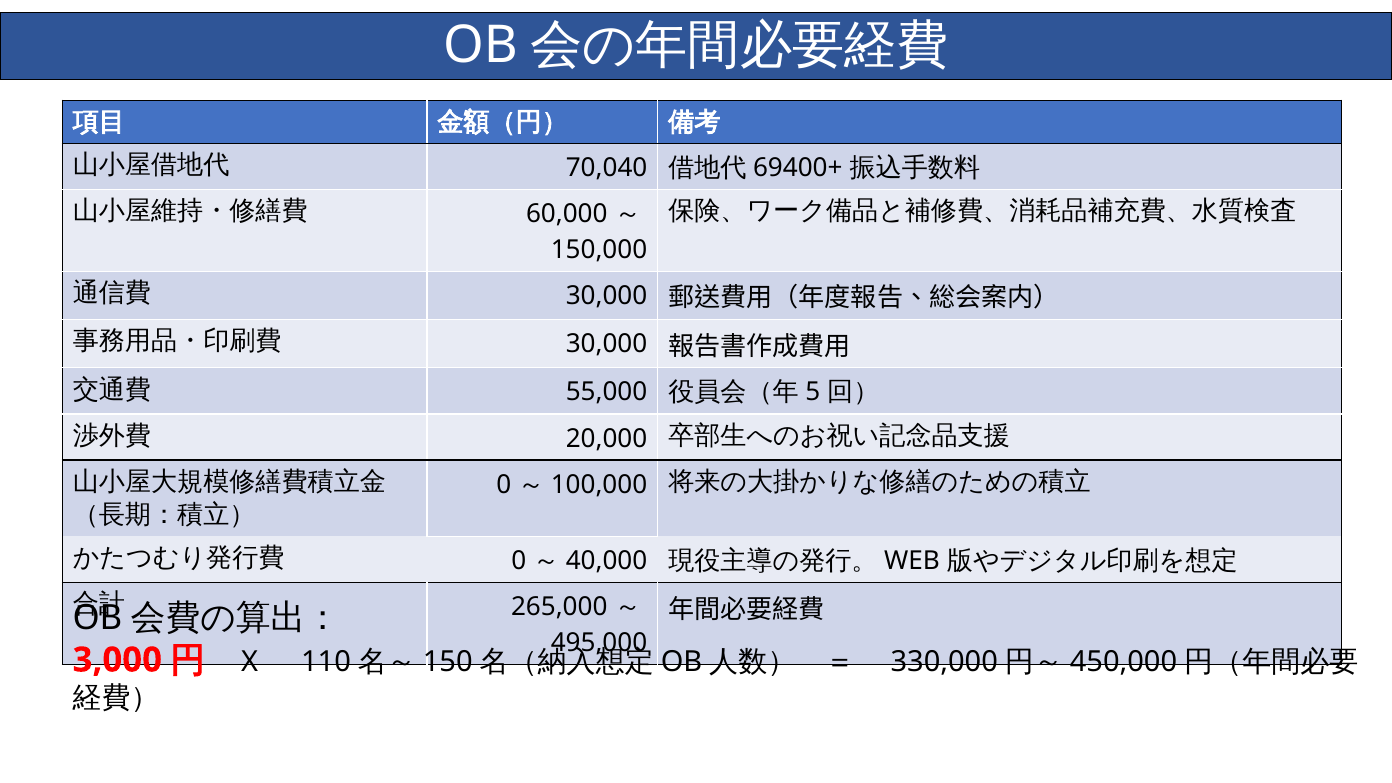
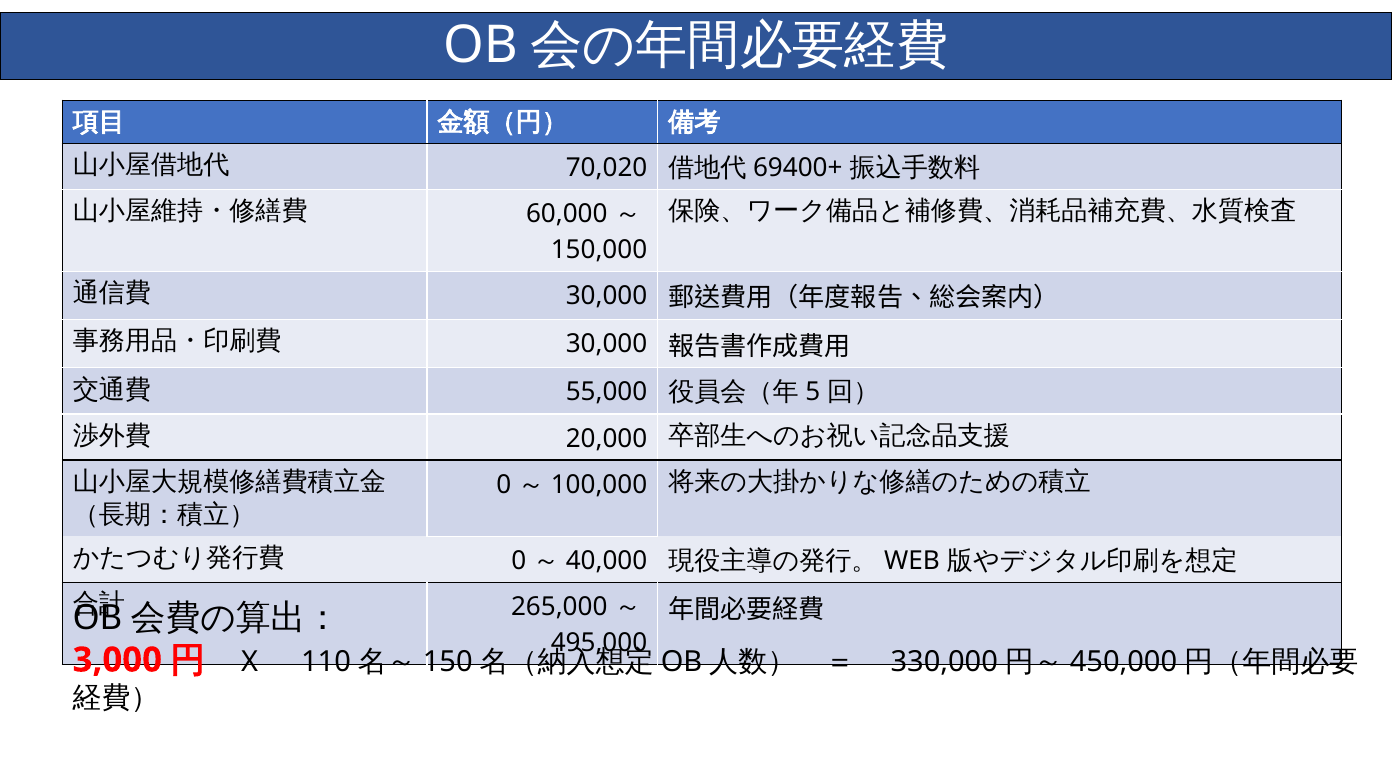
70,040: 70,040 -> 70,020 (607, 168)
